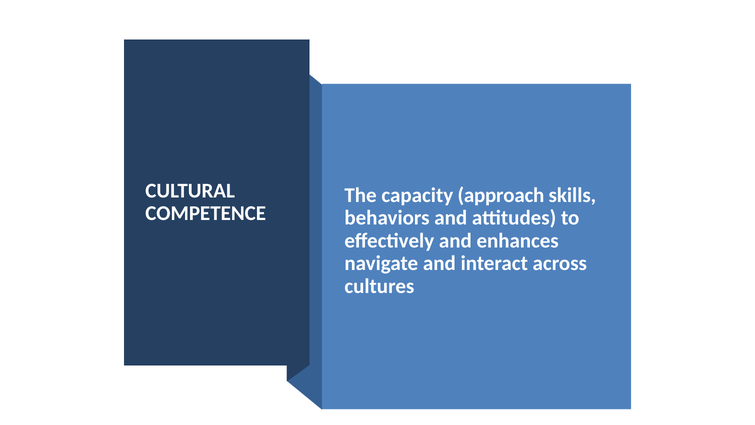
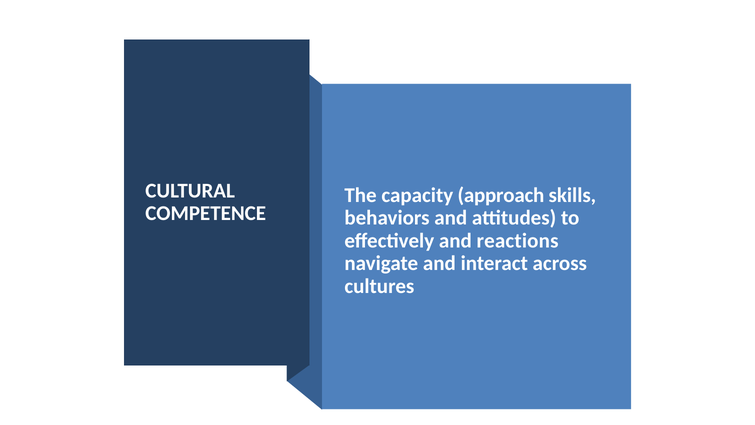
enhances: enhances -> reactions (518, 241)
